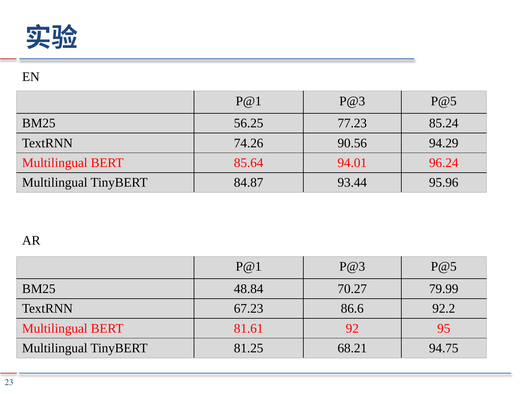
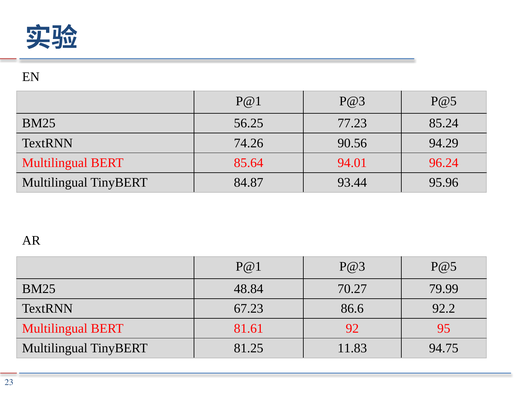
68.21: 68.21 -> 11.83 (352, 348)
